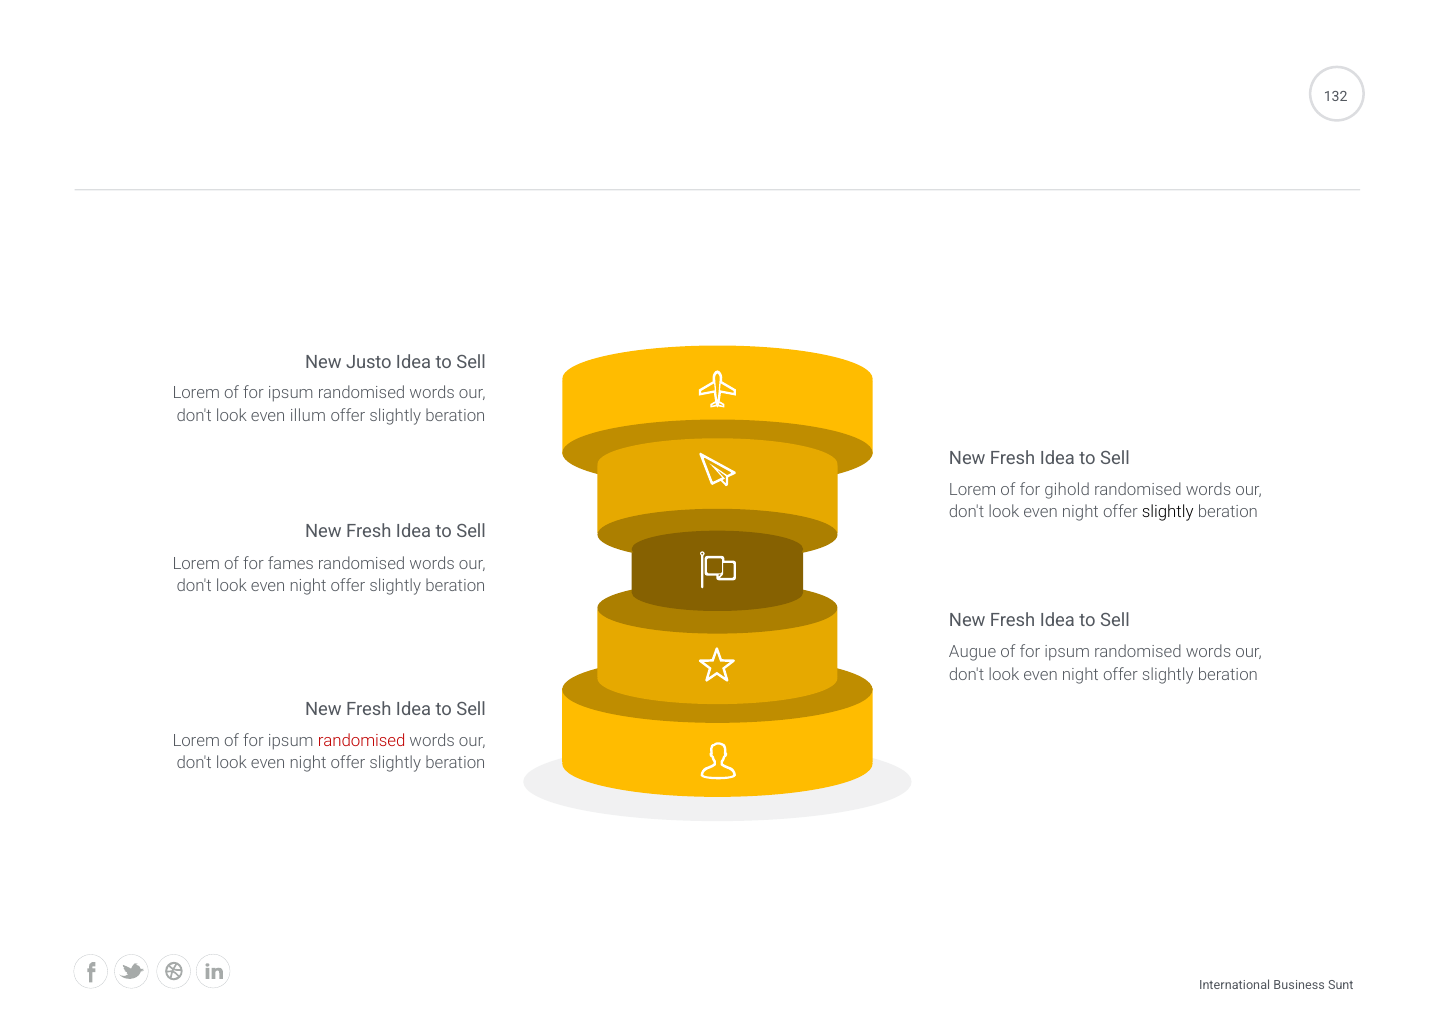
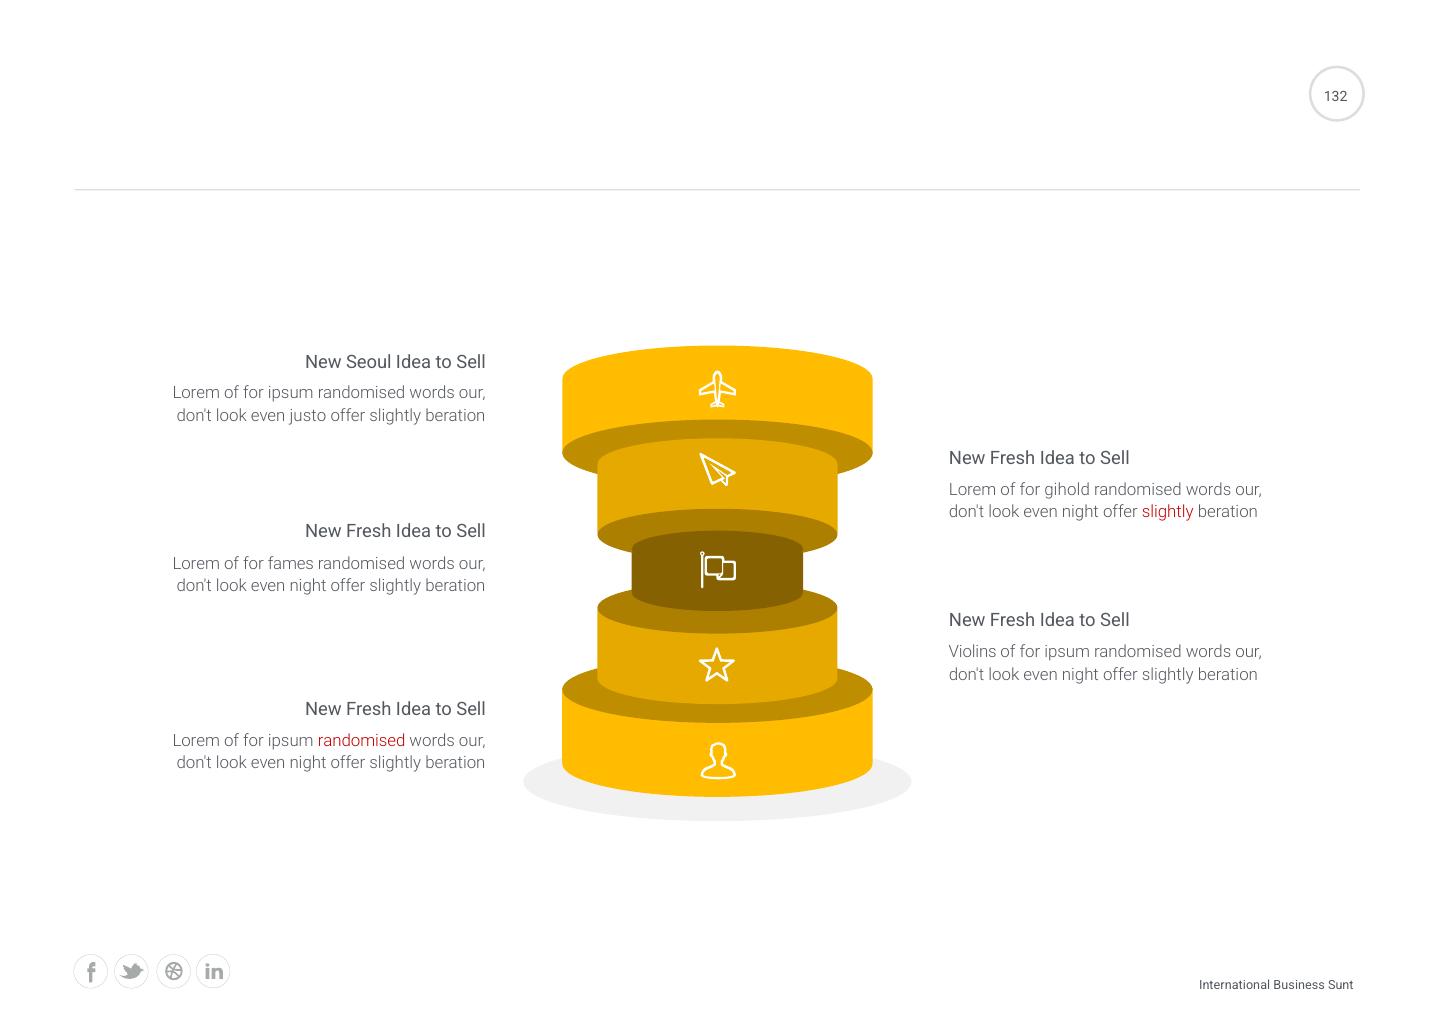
Justo: Justo -> Seoul (369, 362)
illum: illum -> justo (308, 416)
slightly colour: black -> red (1168, 512)
Augue: Augue -> Violins (973, 653)
